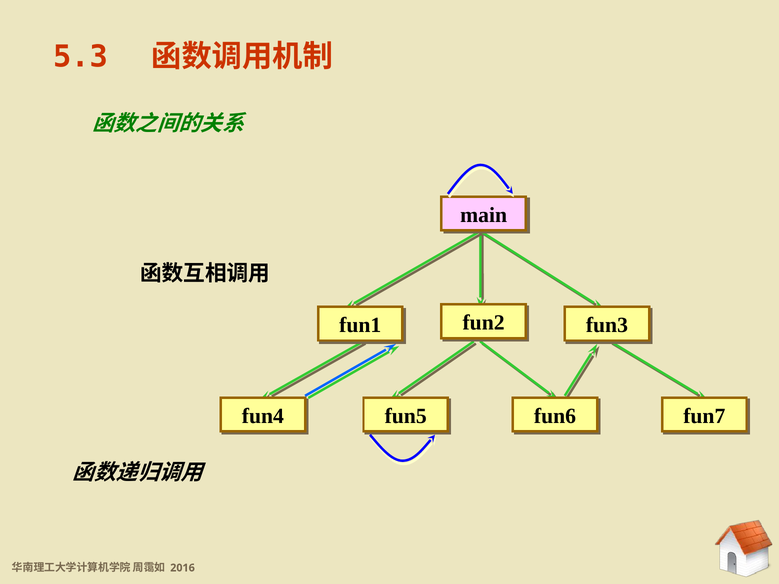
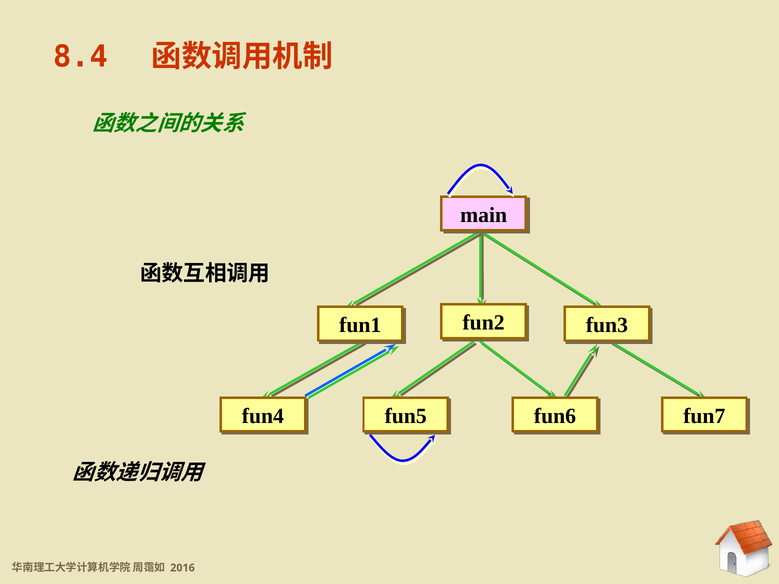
5.3: 5.3 -> 8.4 (80, 57)
